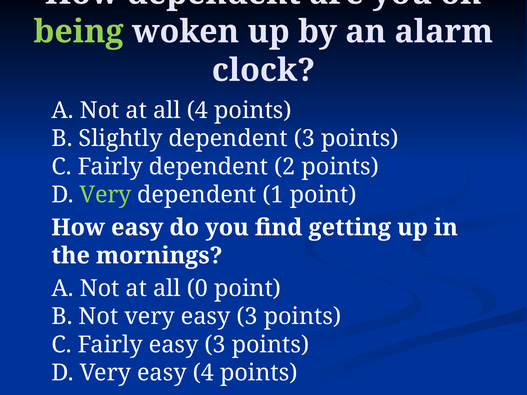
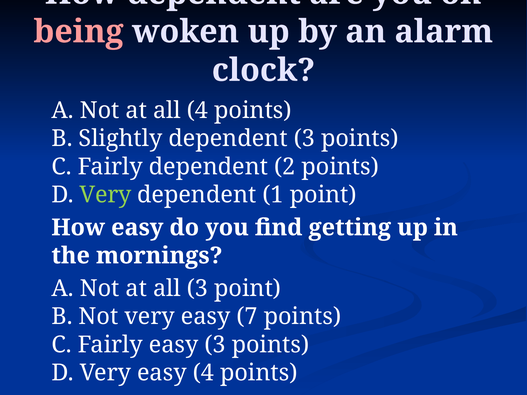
being colour: light green -> pink (79, 32)
all 0: 0 -> 3 (197, 289)
very easy 3: 3 -> 7 (247, 317)
